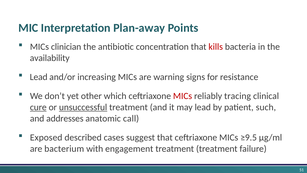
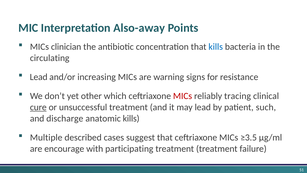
Plan-away: Plan-away -> Also-away (139, 28)
kills colour: red -> blue (216, 47)
availability: availability -> circulating (50, 58)
unsuccessful underline: present -> none (83, 107)
addresses: addresses -> discharge (65, 118)
anatomic call: call -> kills (131, 118)
Exposed: Exposed -> Multiple (46, 137)
≥9.5: ≥9.5 -> ≥3.5 (249, 137)
bacterium: bacterium -> encourage (64, 149)
engagement: engagement -> participating (129, 149)
